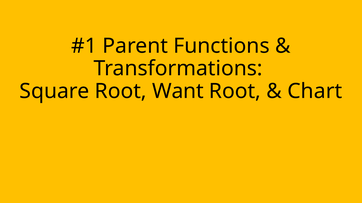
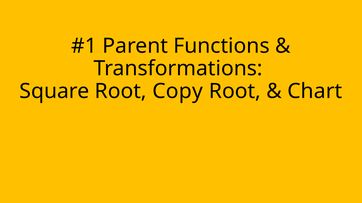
Want: Want -> Copy (178, 92)
